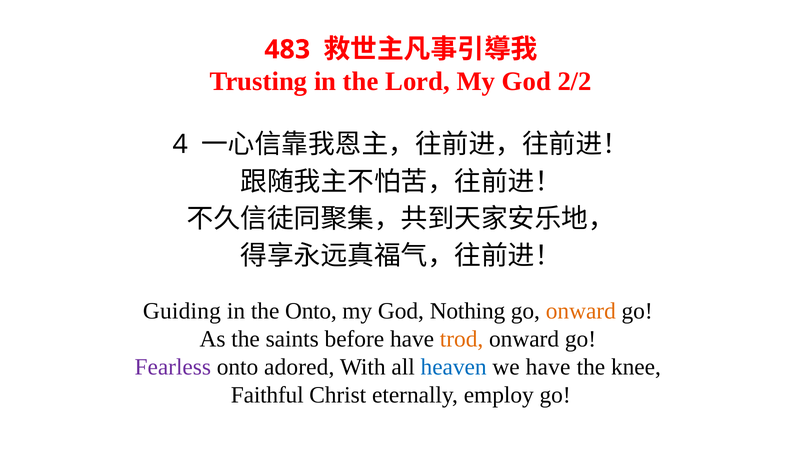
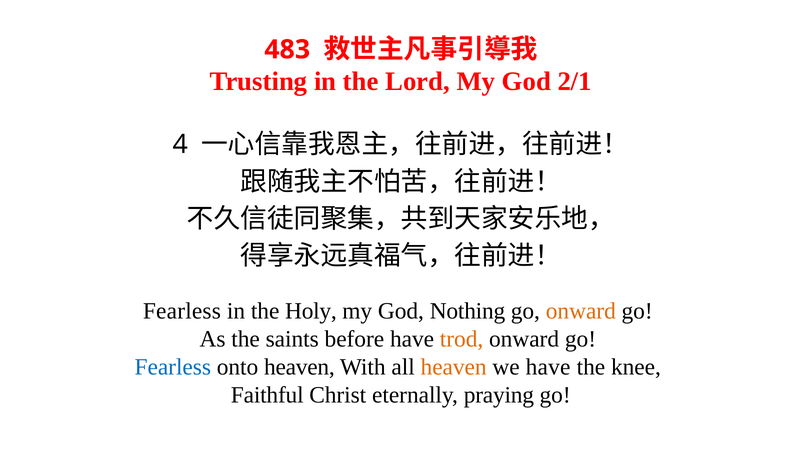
2/2: 2/2 -> 2/1 (575, 82)
Guiding: Guiding -> Fearless (182, 311)
the Onto: Onto -> Holy (311, 311)
Fearless colour: purple -> blue (173, 367)
onto adored: adored -> heaven (299, 367)
heaven colour: blue -> orange (454, 367)
employ: employ -> praying (499, 395)
